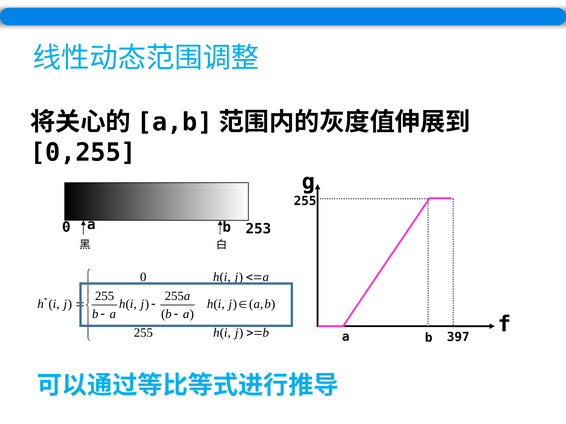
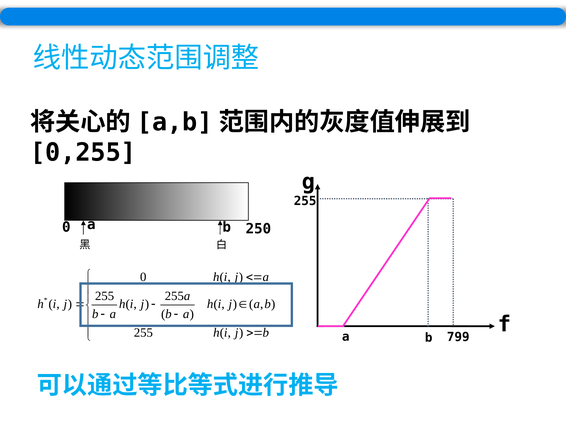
253: 253 -> 250 (258, 229)
397: 397 -> 799 (458, 337)
